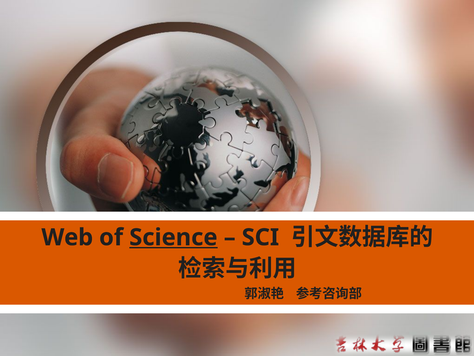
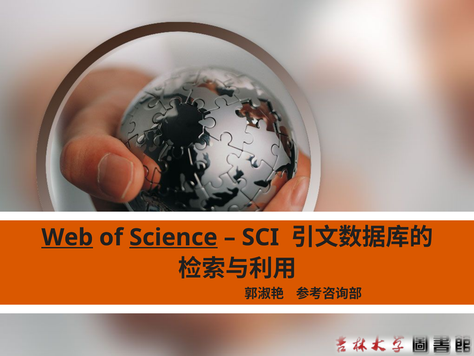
Web underline: none -> present (67, 237)
